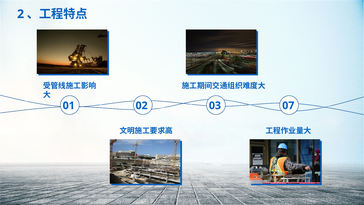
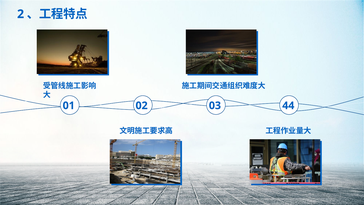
07: 07 -> 44 (288, 105)
